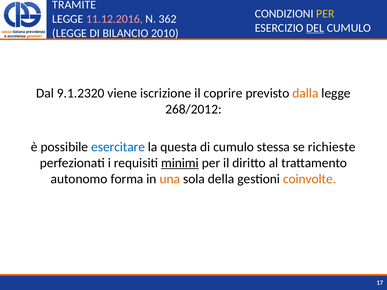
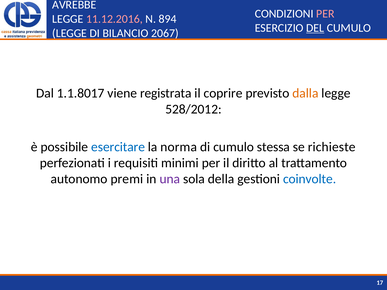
TRAMITE: TRAMITE -> AVREBBE (74, 5)
PER colour: yellow -> pink (325, 14)
362: 362 -> 894 (168, 19)
2010: 2010 -> 2067 (165, 33)
9.1.2320: 9.1.2320 -> 1.1.8017 (81, 93)
iscrizione: iscrizione -> registrata (166, 93)
268/2012: 268/2012 -> 528/2012 (194, 109)
questa: questa -> norma (179, 147)
minimi underline: present -> none (180, 163)
forma: forma -> premi (127, 179)
una colour: orange -> purple (170, 179)
coinvolte colour: orange -> blue (310, 179)
